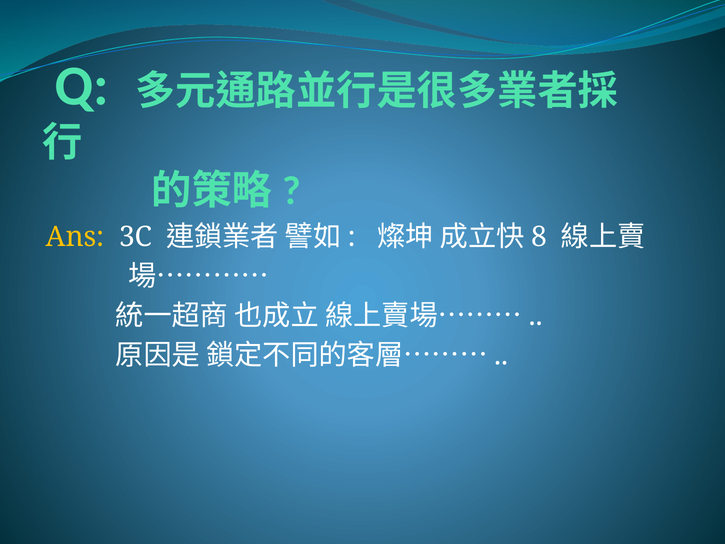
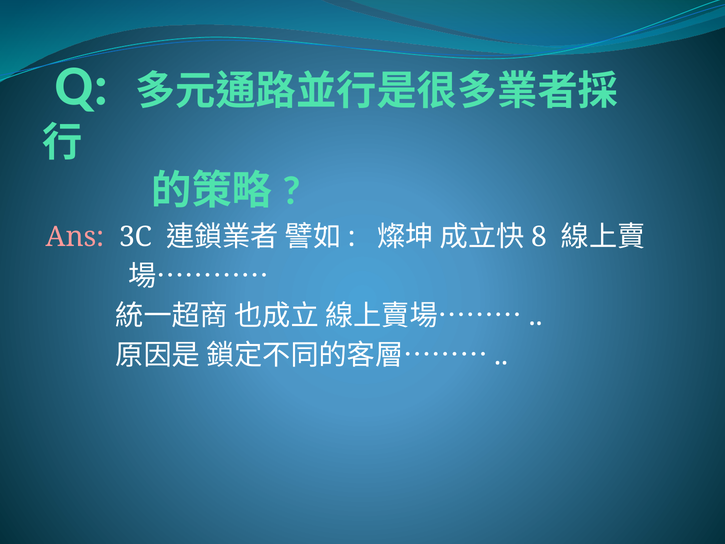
Ans colour: yellow -> pink (75, 237)
